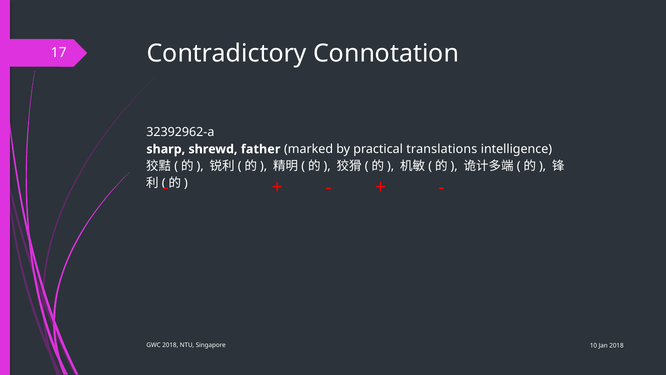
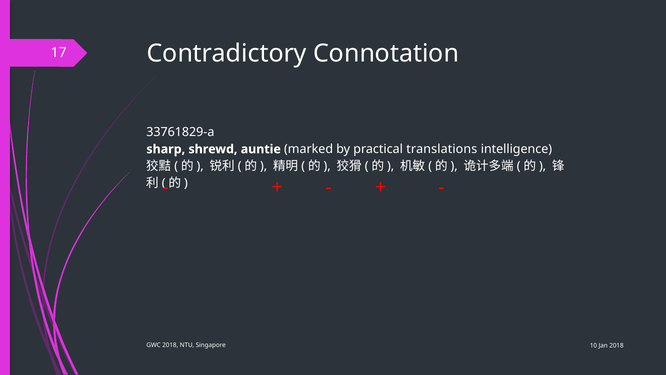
32392962-a: 32392962-a -> 33761829-a (180, 132)
father: father -> auntie (261, 149)
